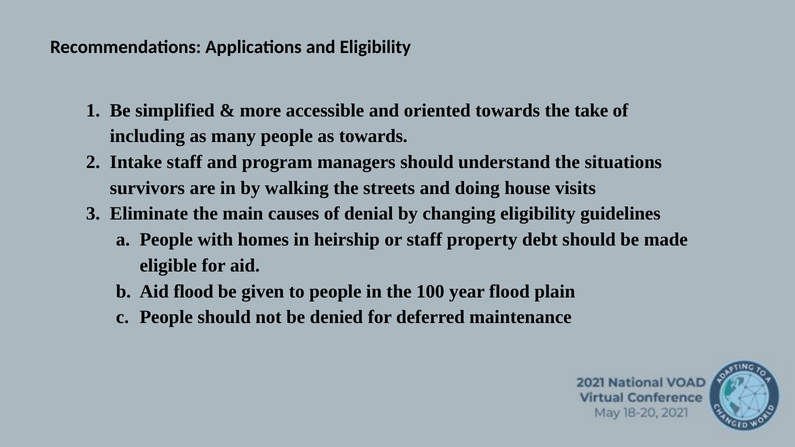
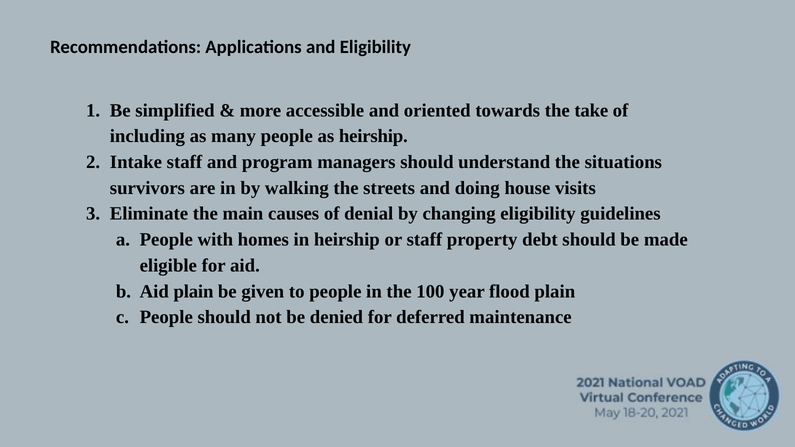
as towards: towards -> heirship (373, 136)
Aid flood: flood -> plain (193, 292)
